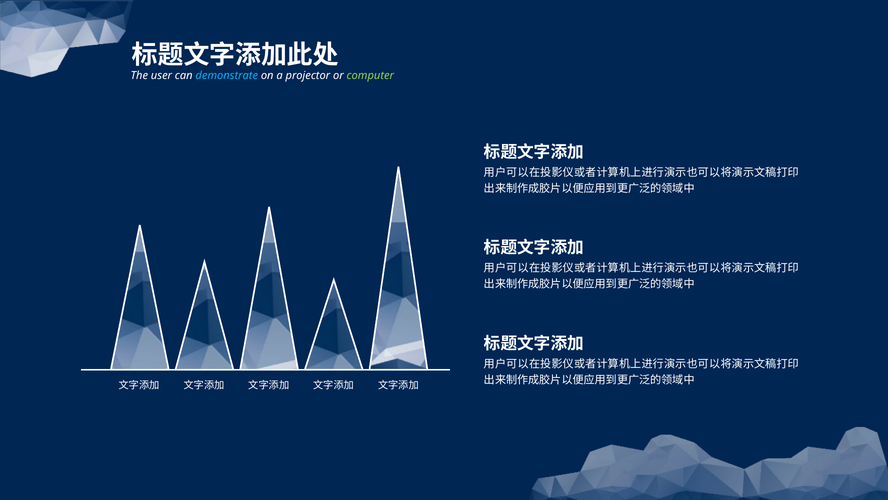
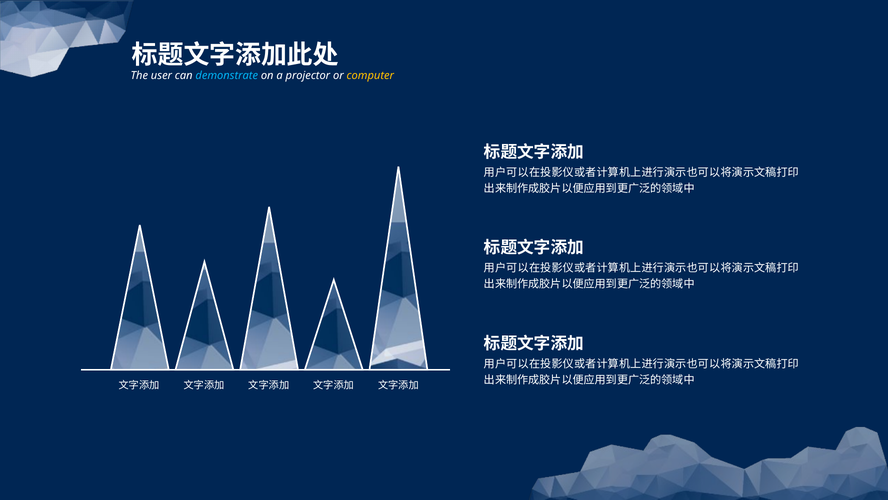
computer colour: light green -> yellow (370, 76)
